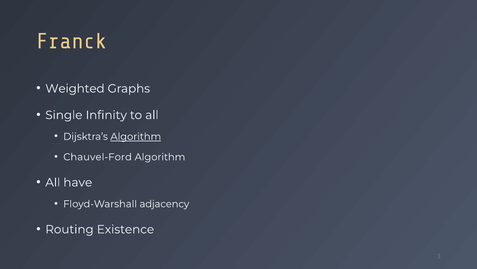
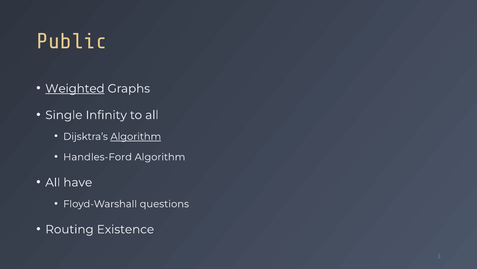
Franck: Franck -> Public (72, 41)
Weighted underline: none -> present (75, 88)
Chauvel-Ford: Chauvel-Ford -> Handles-Ford (98, 157)
adjacency: adjacency -> questions (164, 203)
